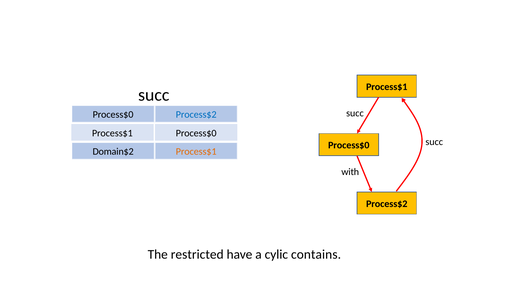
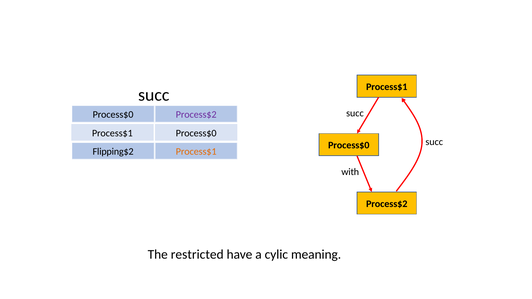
Process$2 colour: blue -> purple (196, 115)
Domain$2: Domain$2 -> Flipping$2 (113, 152)
contains: contains -> meaning (316, 255)
